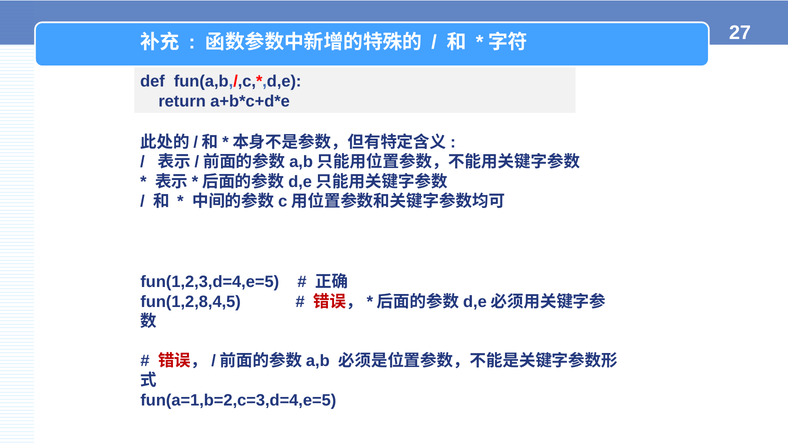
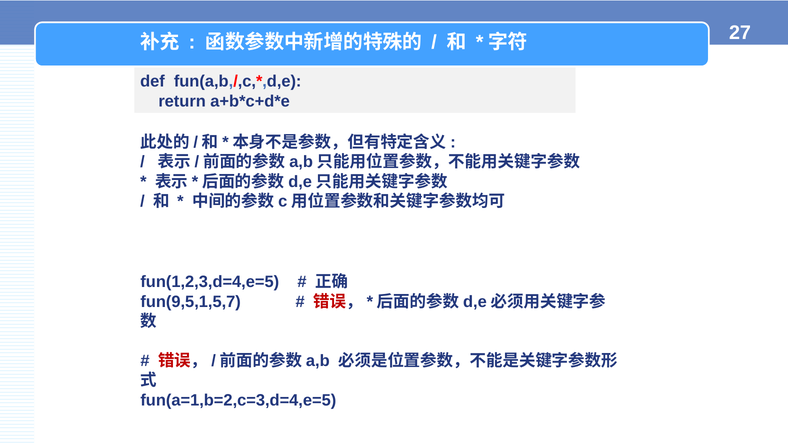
fun(1,2,8,4,5: fun(1,2,8,4,5 -> fun(9,5,1,5,7 (191, 302)
